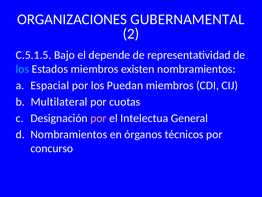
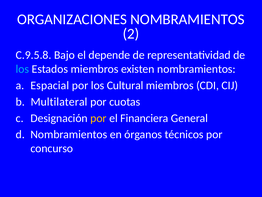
ORGANIZACIONES GUBERNAMENTAL: GUBERNAMENTAL -> NOMBRAMIENTOS (187, 19)
C.5.1.5: C.5.1.5 -> C.9.5.8 (34, 55)
Puedan: Puedan -> Cultural (125, 85)
por colour: pink -> yellow (98, 118)
Intelectua: Intelectua -> Financiera (144, 118)
